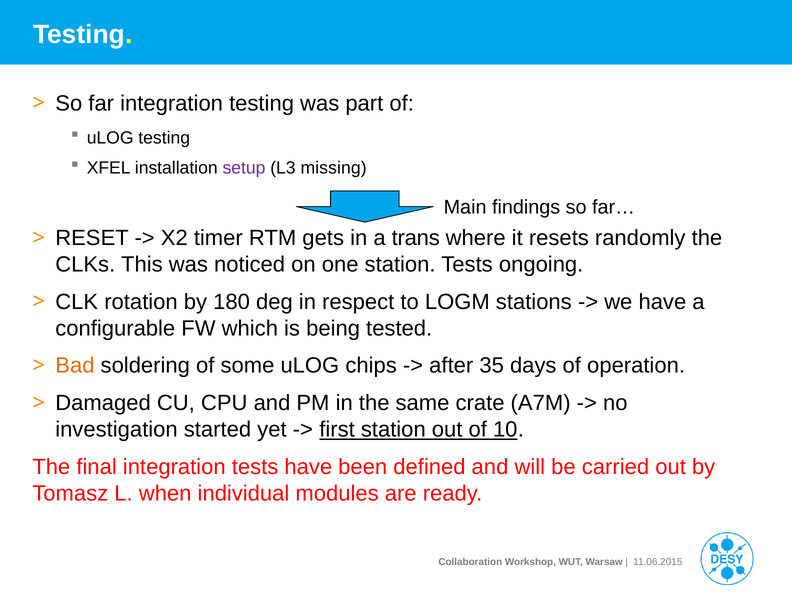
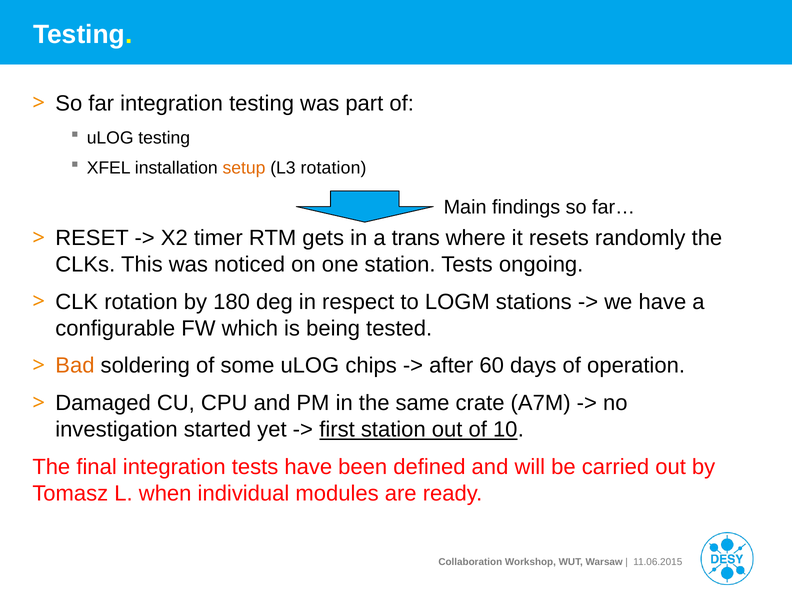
setup colour: purple -> orange (244, 168)
L3 missing: missing -> rotation (334, 168)
35: 35 -> 60 (492, 366)
